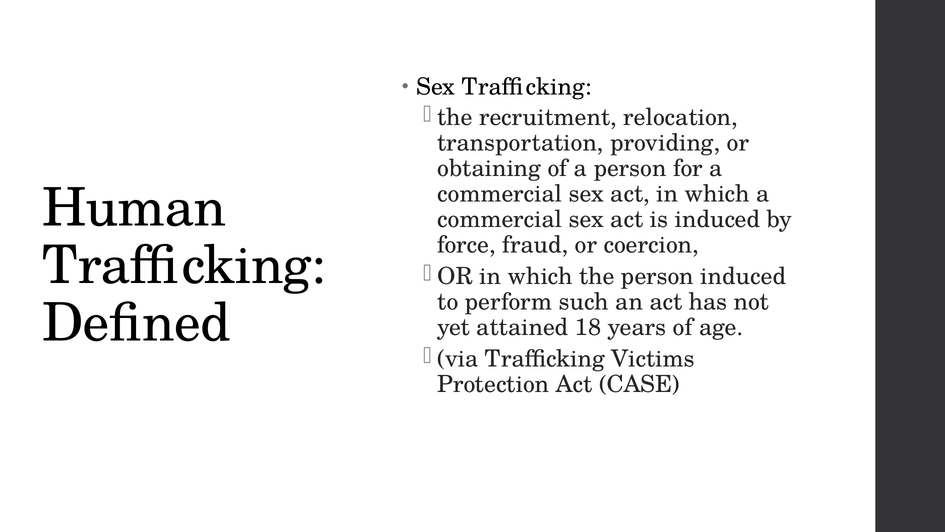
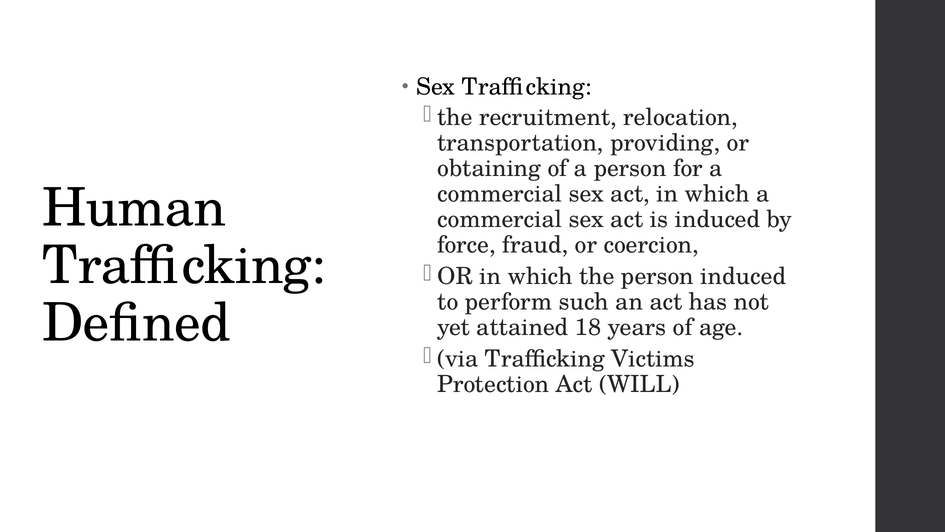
CASE: CASE -> WILL (639, 384)
